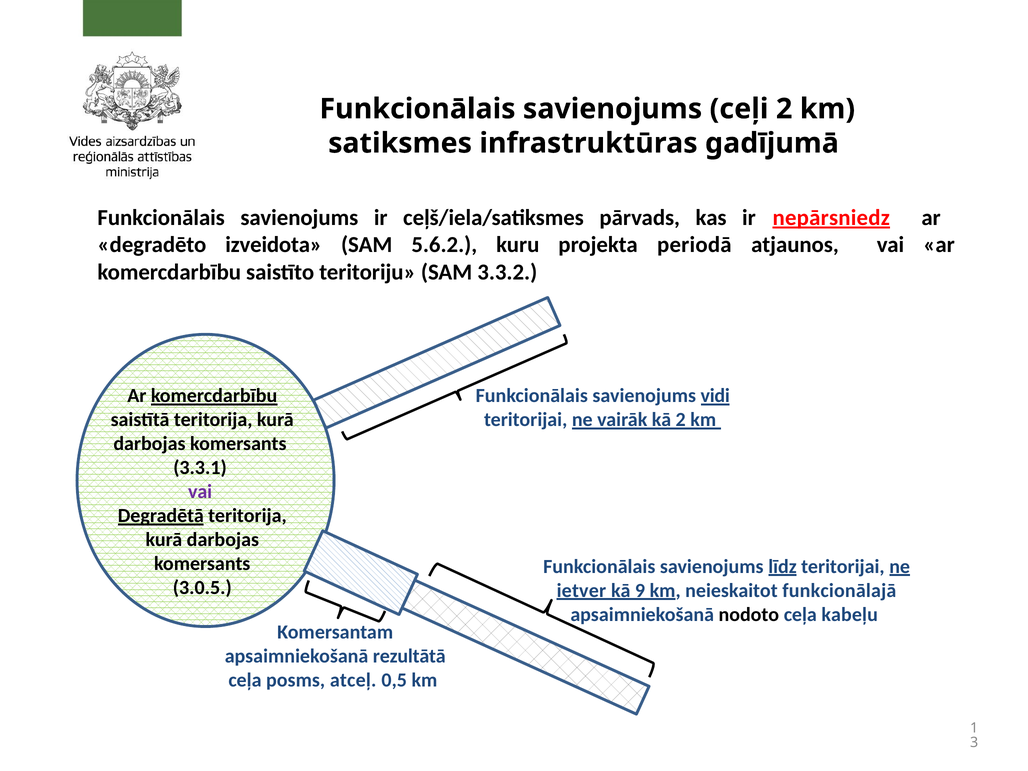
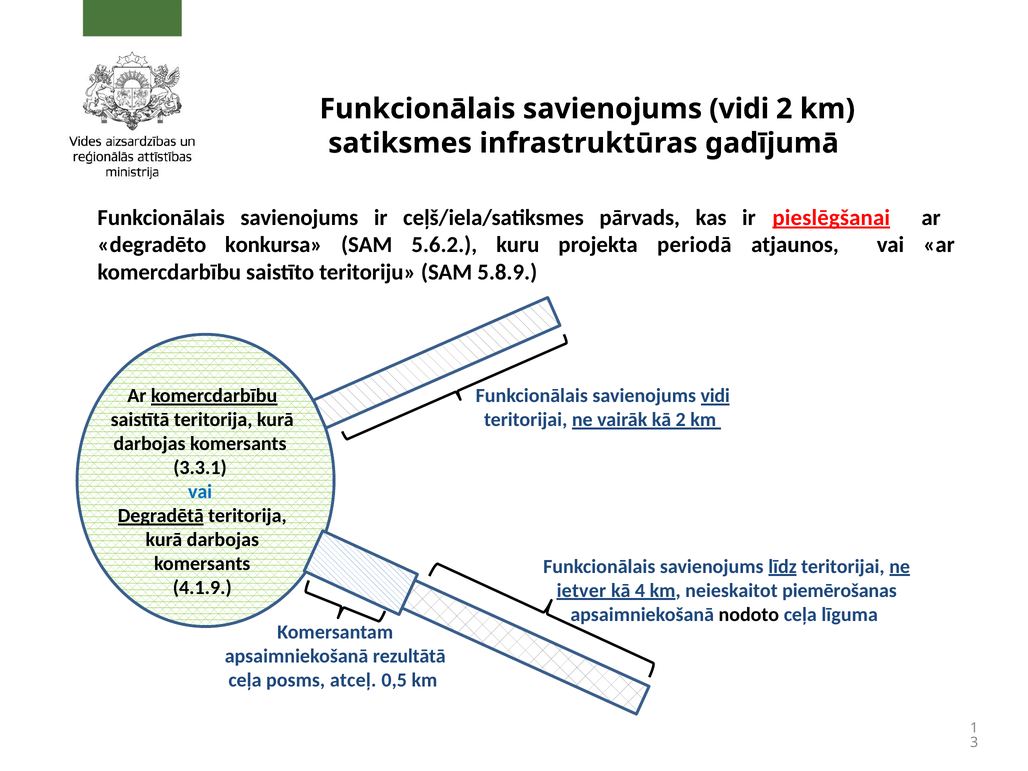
ceļi: ceļi -> vidi (739, 109)
nepārsniedz: nepārsniedz -> pieslēgšanai (831, 218)
izveidota: izveidota -> konkursa (274, 245)
3.3.2: 3.3.2 -> 5.8.9 (507, 272)
vai colour: purple -> blue (200, 492)
3.0.5: 3.0.5 -> 4.1.9 (202, 588)
9: 9 -> 4 (640, 590)
funkcionālajā: funkcionālajā -> piemērošanas (839, 590)
kabeļu: kabeļu -> līguma (850, 614)
